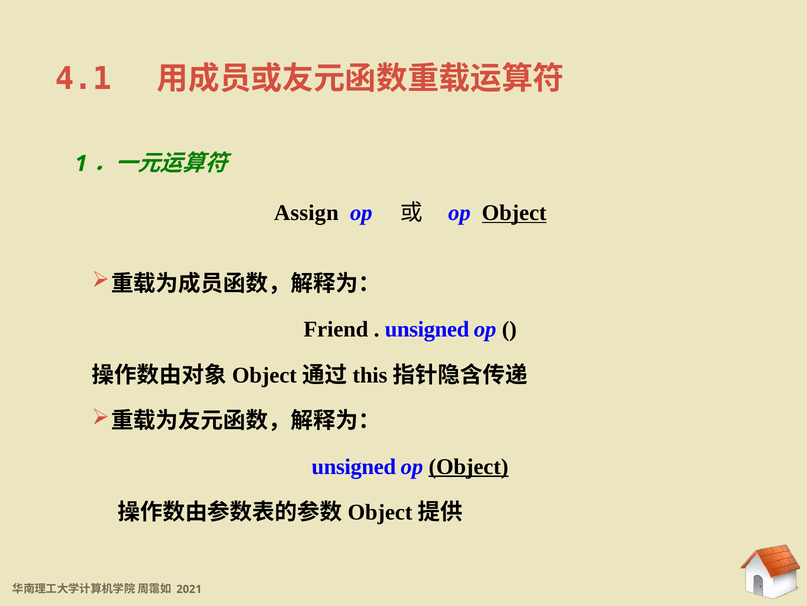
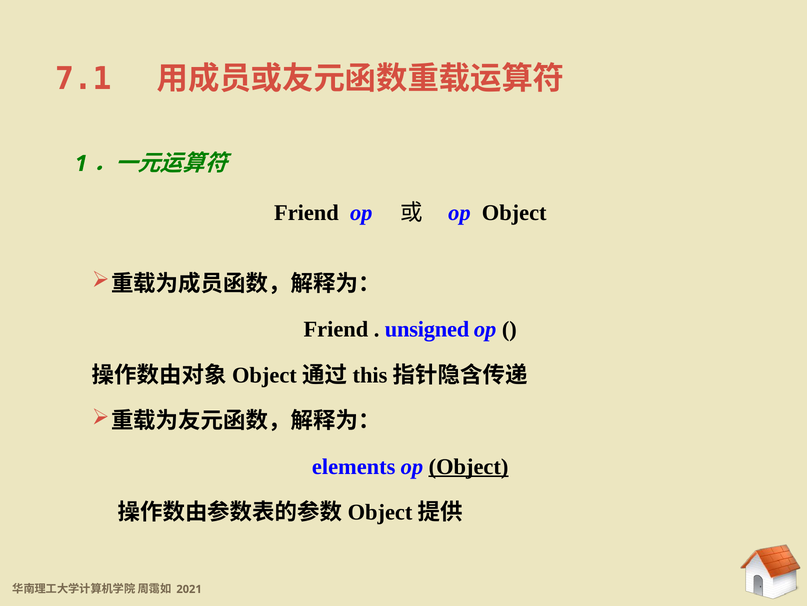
4.1: 4.1 -> 7.1 (83, 79)
Assign: Assign -> Friend (306, 213)
Object underline: present -> none (514, 213)
unsigned: unsigned -> elements (354, 466)
